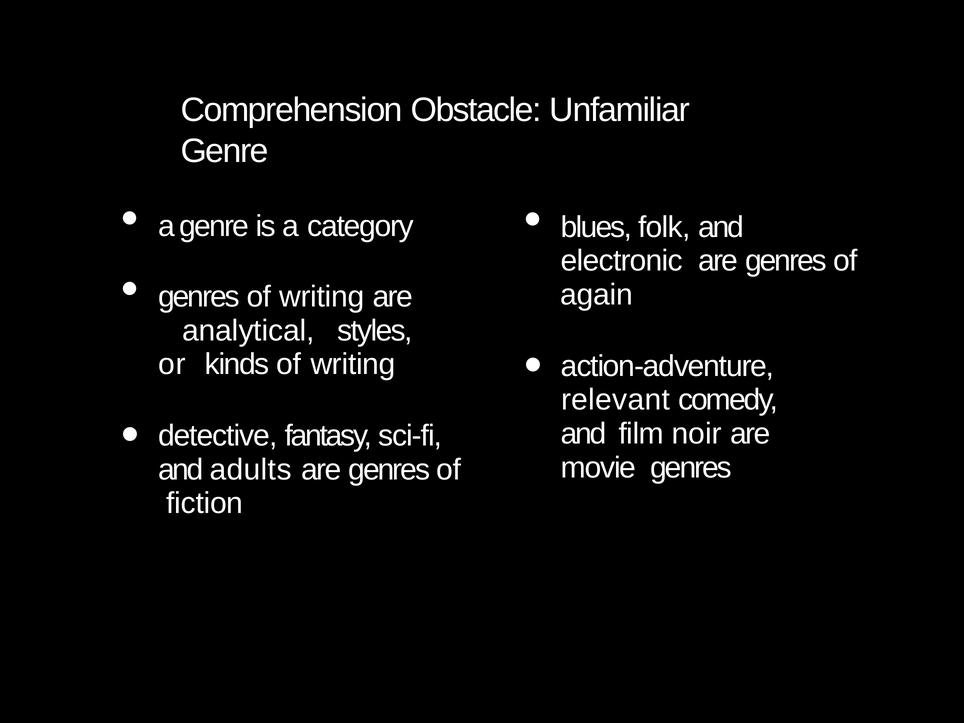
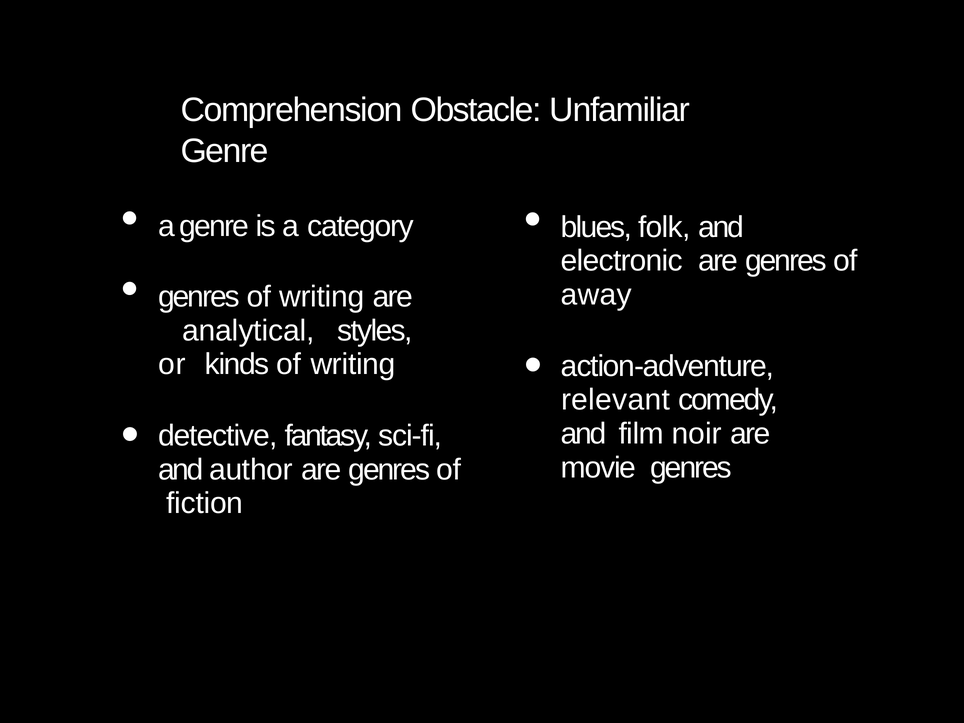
again: again -> away (596, 295)
adults: adults -> author (251, 470)
